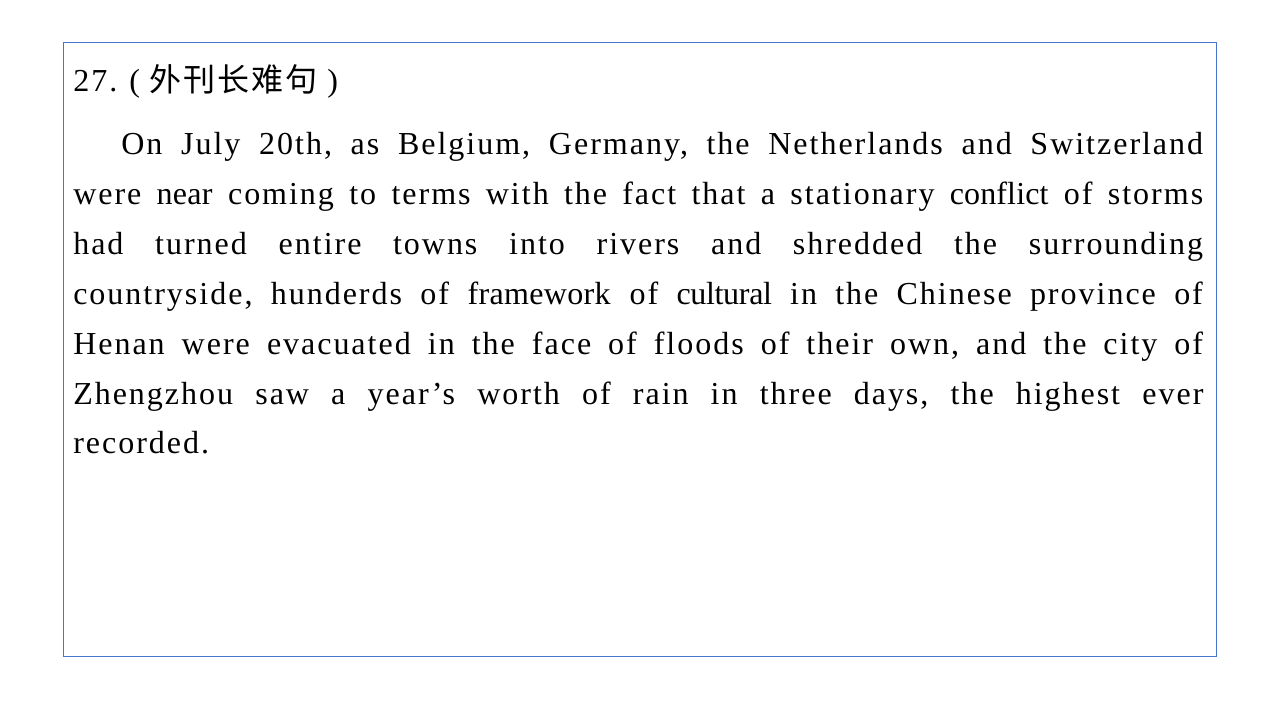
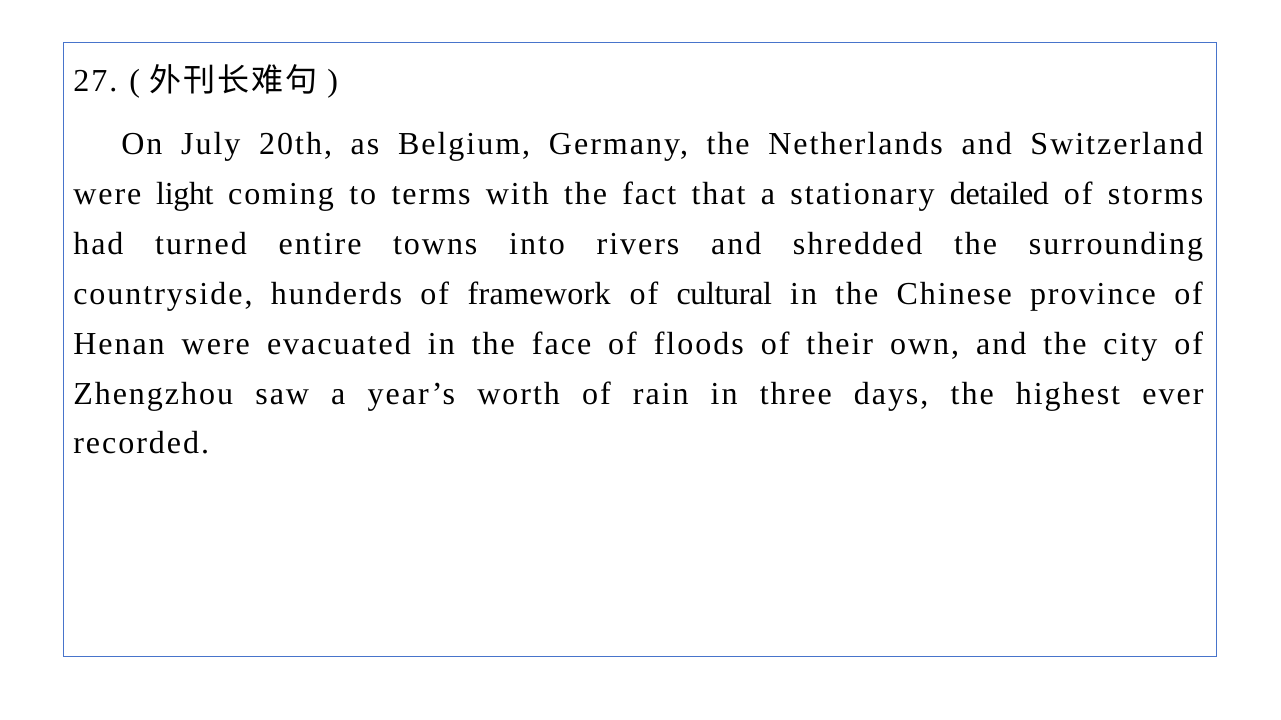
near: near -> light (185, 194)
conflict: conflict -> detailed (999, 194)
